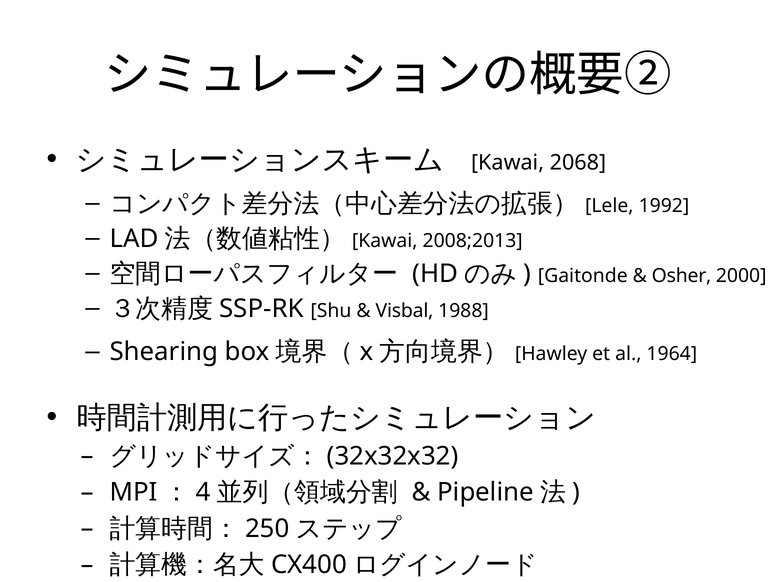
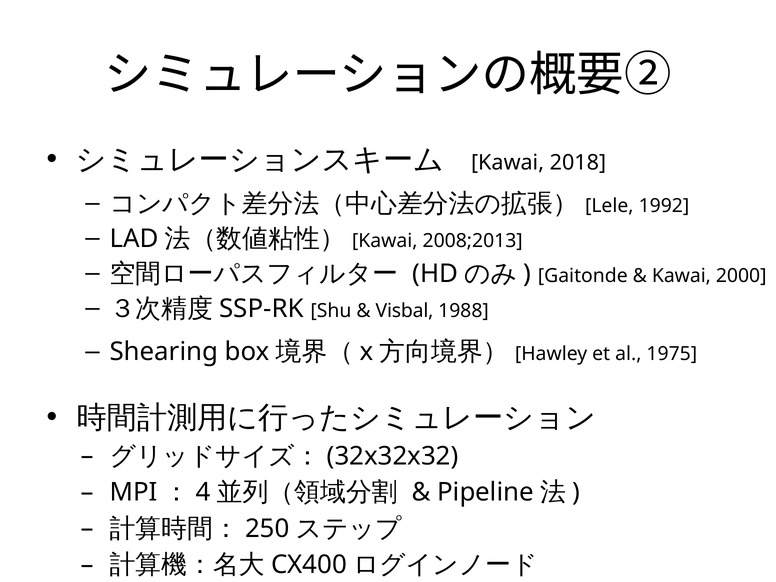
2068: 2068 -> 2018 (578, 163)
Osher: Osher -> Kawai (681, 276)
1964: 1964 -> 1975 (672, 354)
